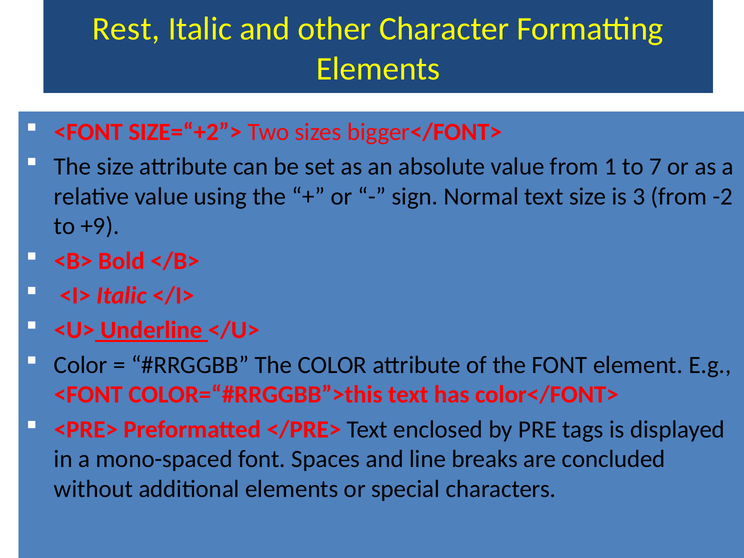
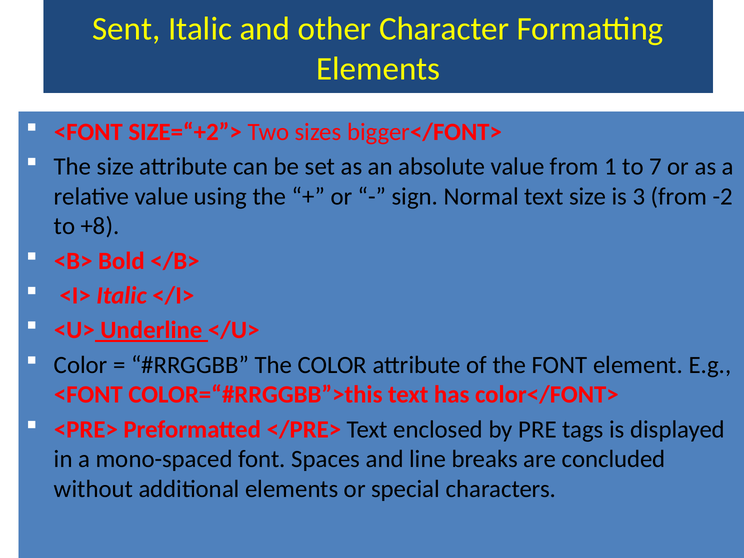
Rest: Rest -> Sent (126, 29)
+9: +9 -> +8 (100, 226)
